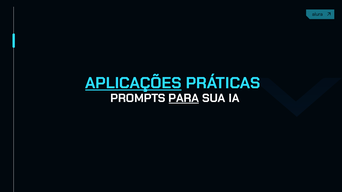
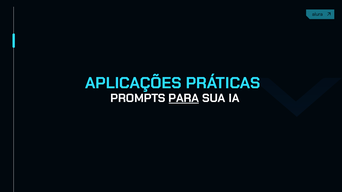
APLICAÇÕES underline: present -> none (133, 83)
